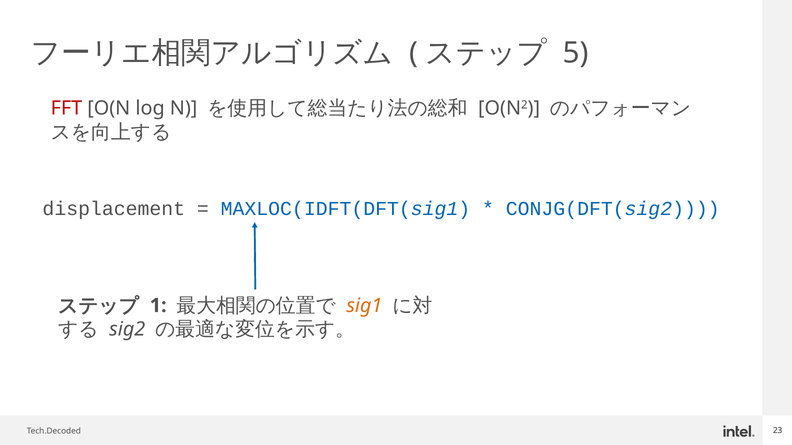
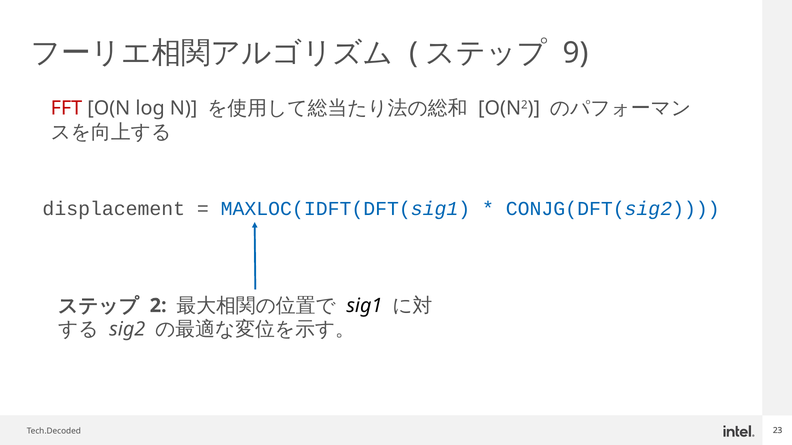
5: 5 -> 9 (576, 53)
1: 1 -> 2 (158, 306)
sig1 colour: orange -> black (364, 306)
